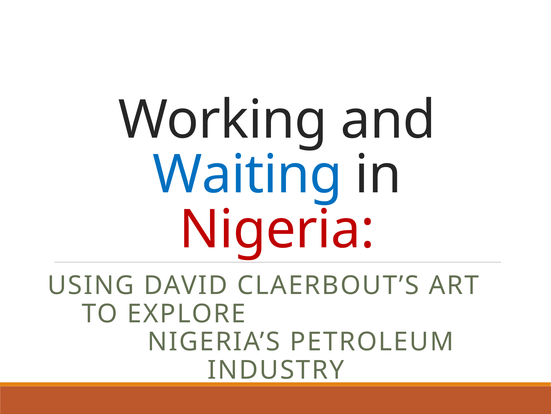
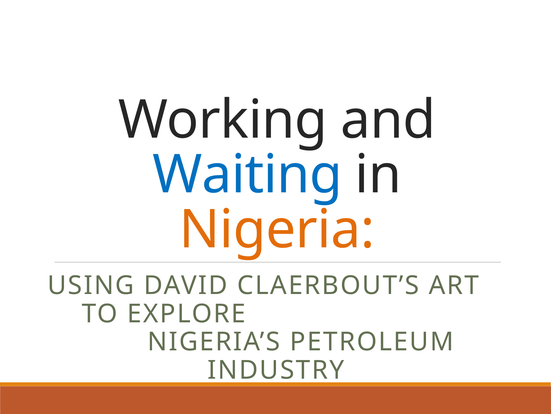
Nigeria colour: red -> orange (277, 229)
